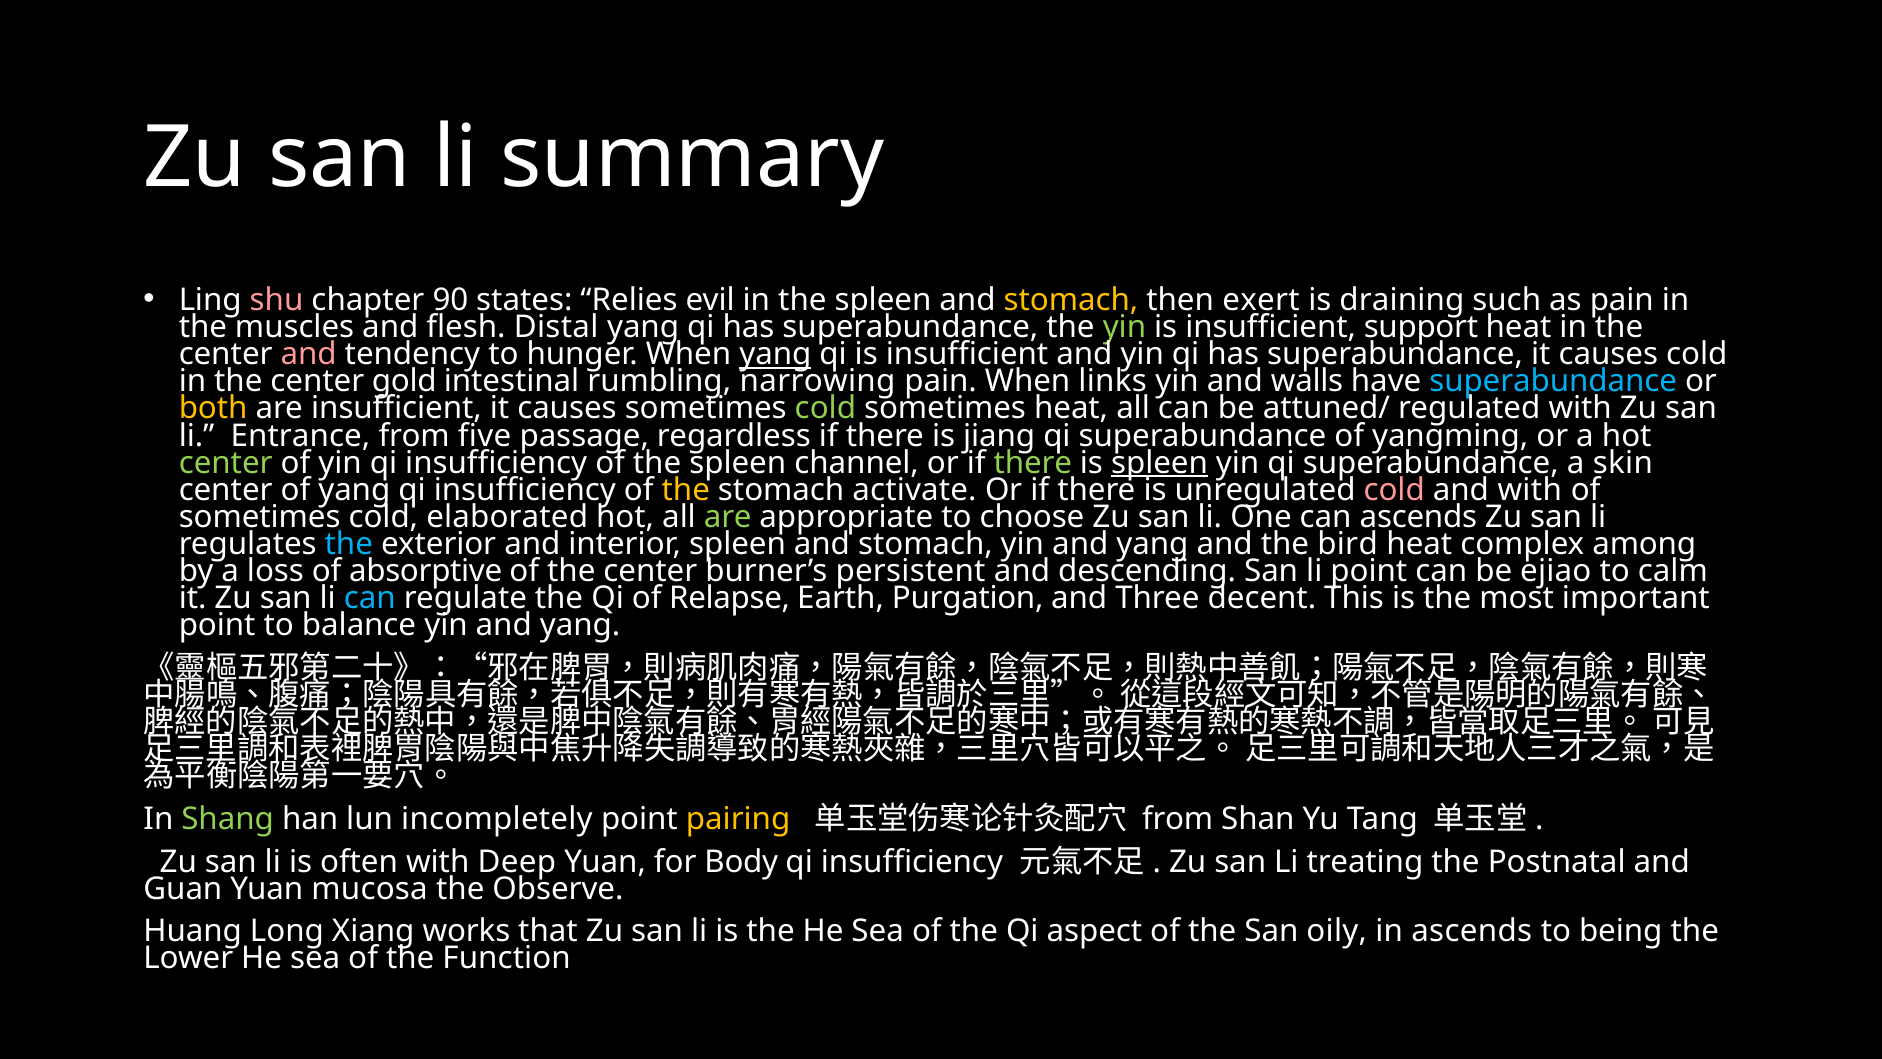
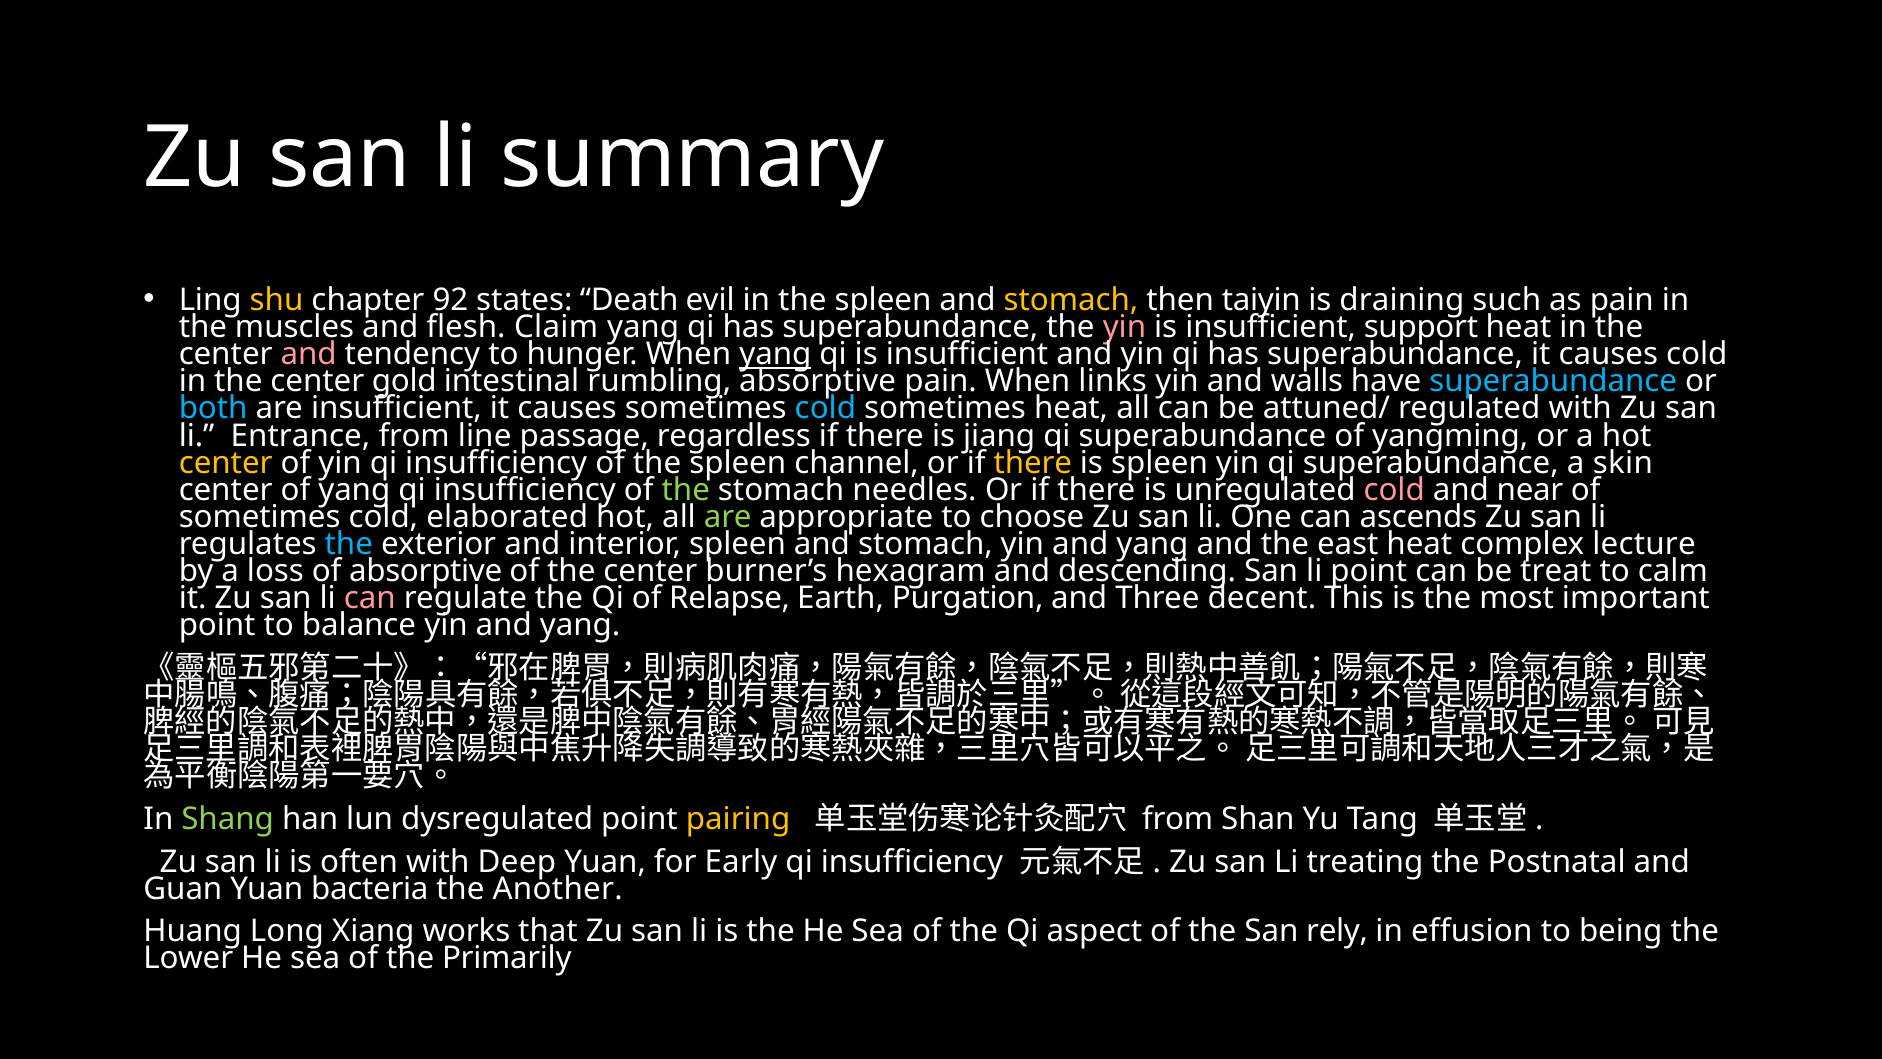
shu colour: pink -> yellow (277, 300)
90: 90 -> 92 (450, 300)
Relies: Relies -> Death (629, 300)
exert: exert -> taiyin (1261, 300)
Distal: Distal -> Claim (556, 327)
yin colour: light green -> pink (1124, 327)
rumbling narrowing: narrowing -> absorptive (818, 381)
both colour: yellow -> light blue (213, 408)
cold colour: light green -> light blue (825, 408)
five: five -> line (485, 435)
center colour: light green -> yellow (226, 463)
there colour: light green -> yellow (1033, 463)
spleen underline: present -> none (1160, 463)
the colour: yellow -> light green (686, 490)
activate: activate -> needles (914, 490)
and with: with -> near (1530, 490)
bird: bird -> east (1348, 544)
among: among -> lecture (1644, 544)
persistent: persistent -> hexagram (911, 571)
ejiao: ejiao -> treat (1556, 571)
can colour: light blue -> pink (370, 598)
incompletely: incompletely -> dysregulated (497, 819)
Body: Body -> Early (741, 861)
mucosa: mucosa -> bacteria (370, 888)
Observe: Observe -> Another (558, 888)
oily: oily -> rely (1337, 931)
in ascends: ascends -> effusion (1472, 931)
Function: Function -> Primarily (507, 958)
